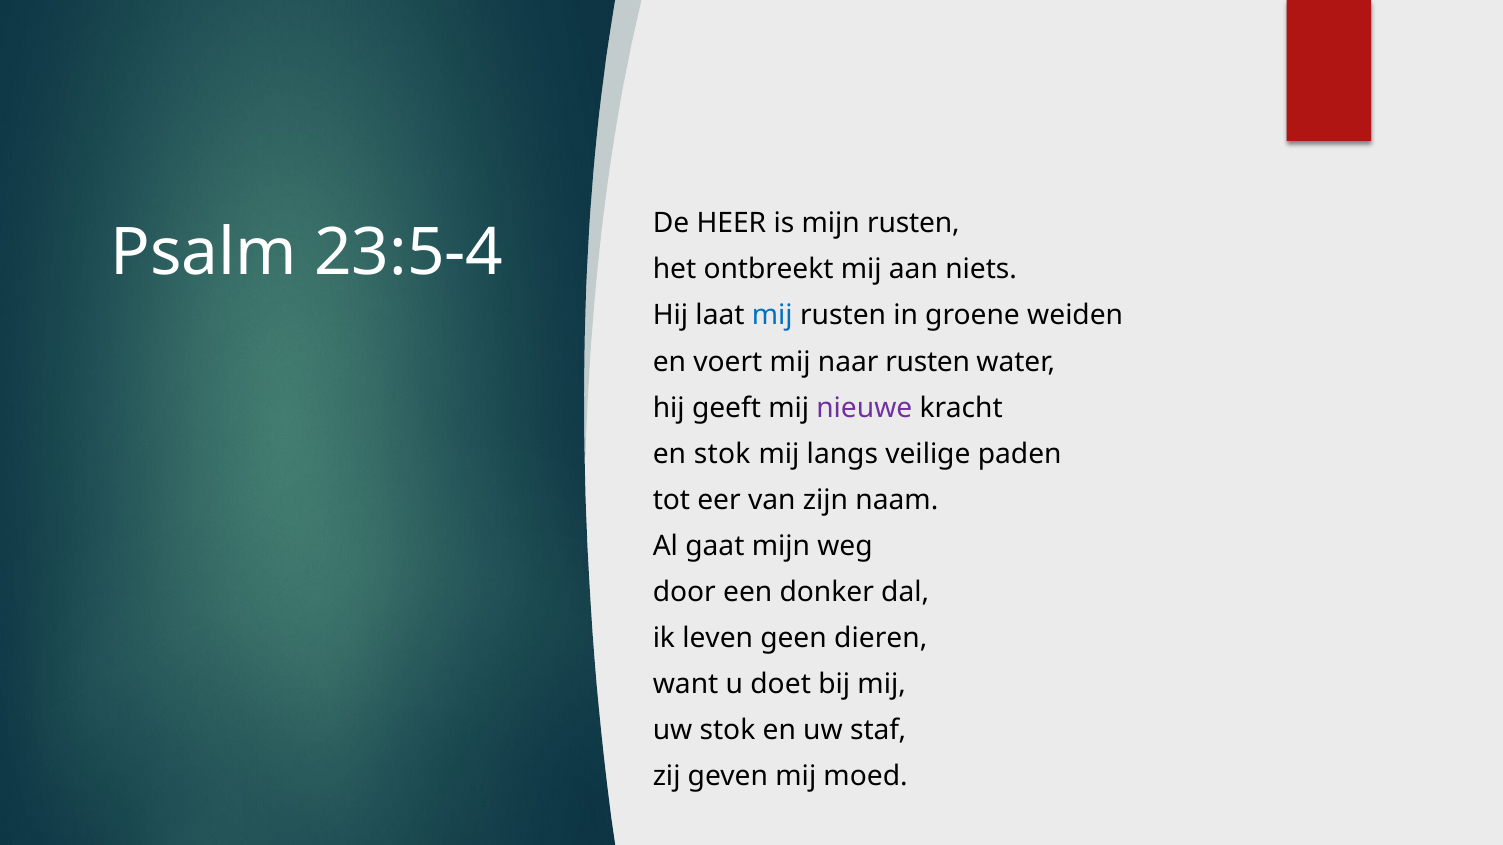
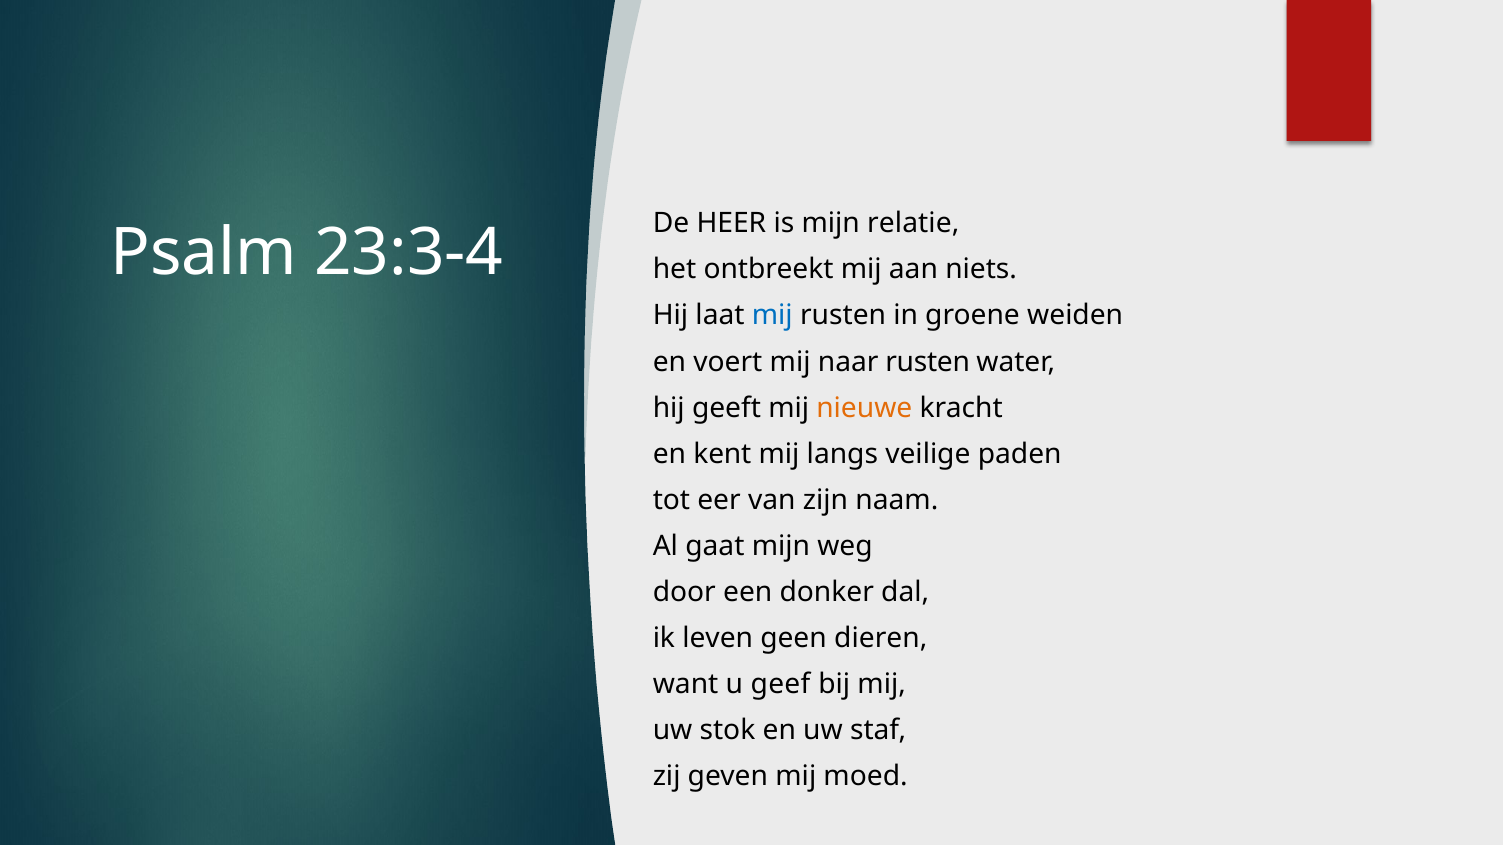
mijn rusten: rusten -> relatie (913, 224)
23:5-4: 23:5-4 -> 23:3-4 (409, 253)
nieuwe colour: purple -> orange (864, 408)
en stok: stok -> kent (722, 454)
doet: doet -> geef (781, 685)
